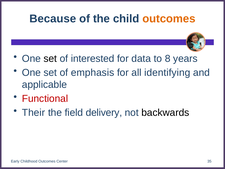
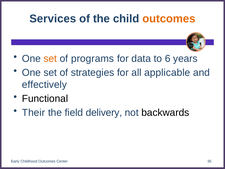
Because: Because -> Services (53, 19)
set colour: black -> orange (50, 58)
interested: interested -> programs (93, 58)
8: 8 -> 6 (168, 58)
emphasis: emphasis -> strategies (93, 72)
identifying: identifying -> applicable (167, 72)
applicable: applicable -> effectively (44, 84)
Functional colour: red -> black (45, 98)
